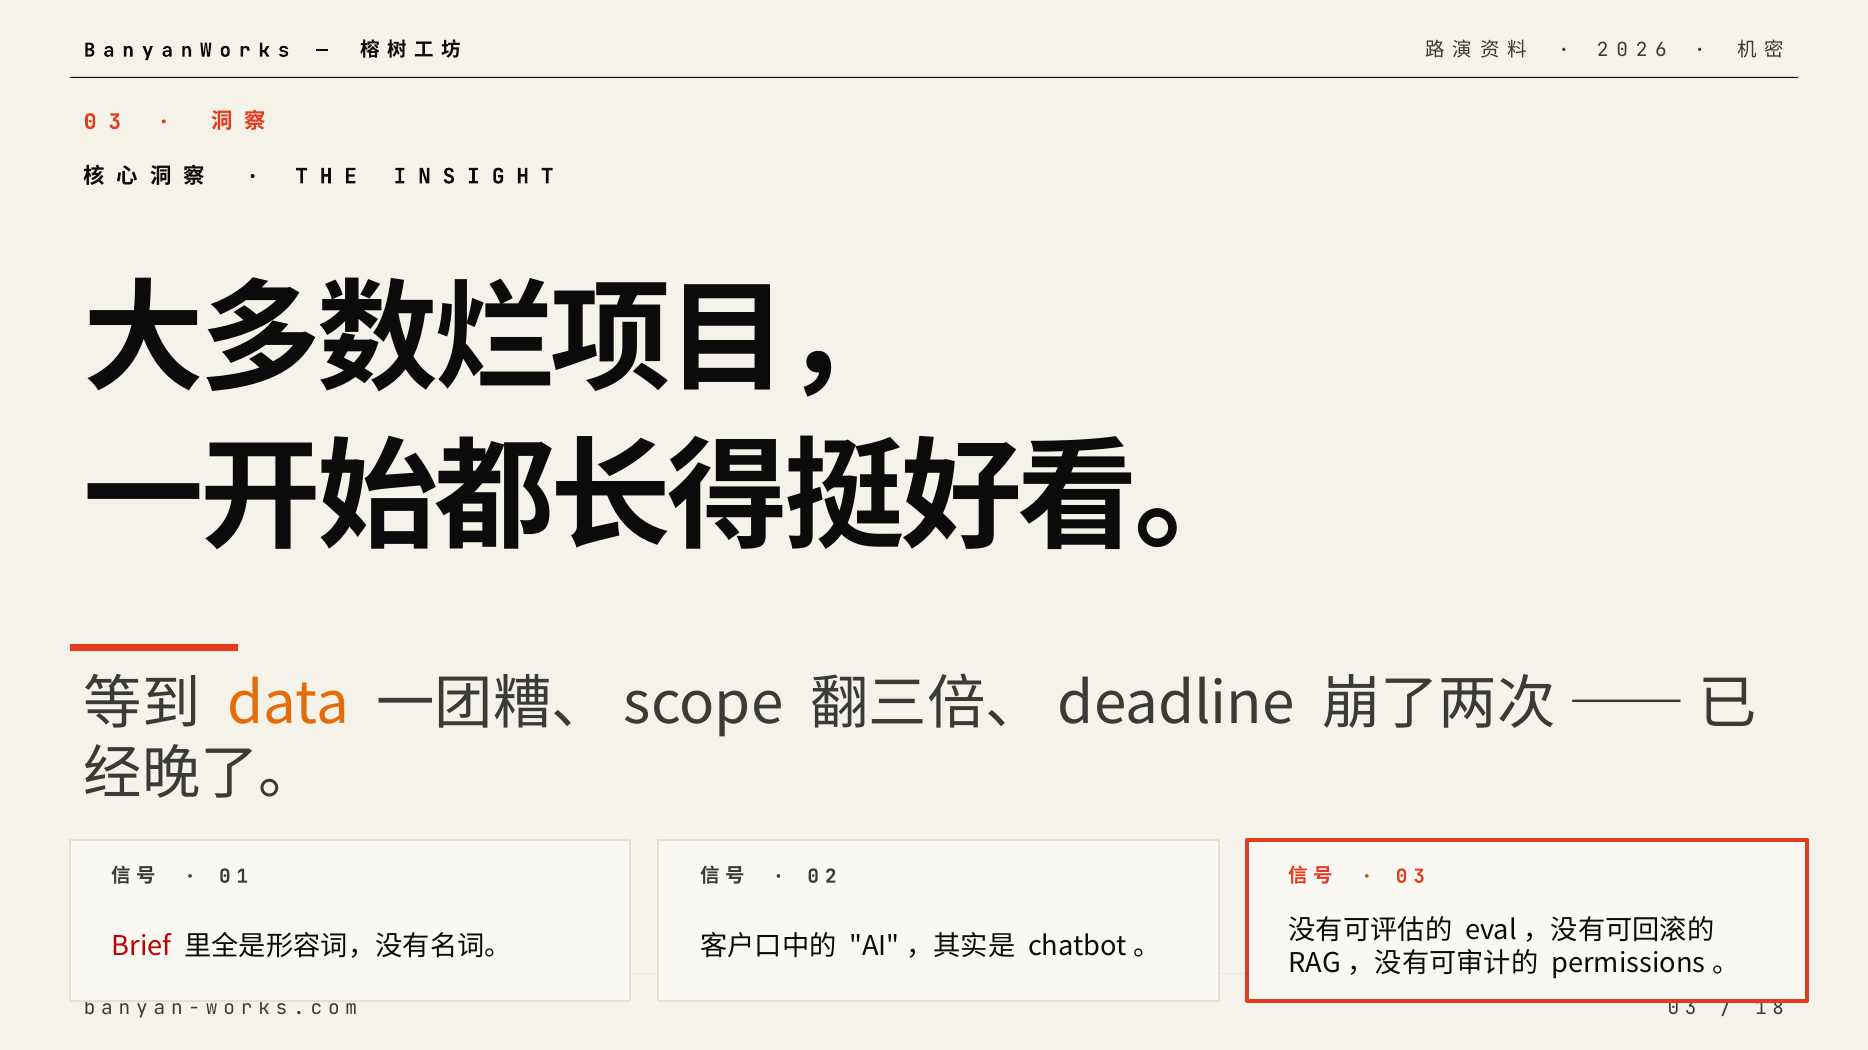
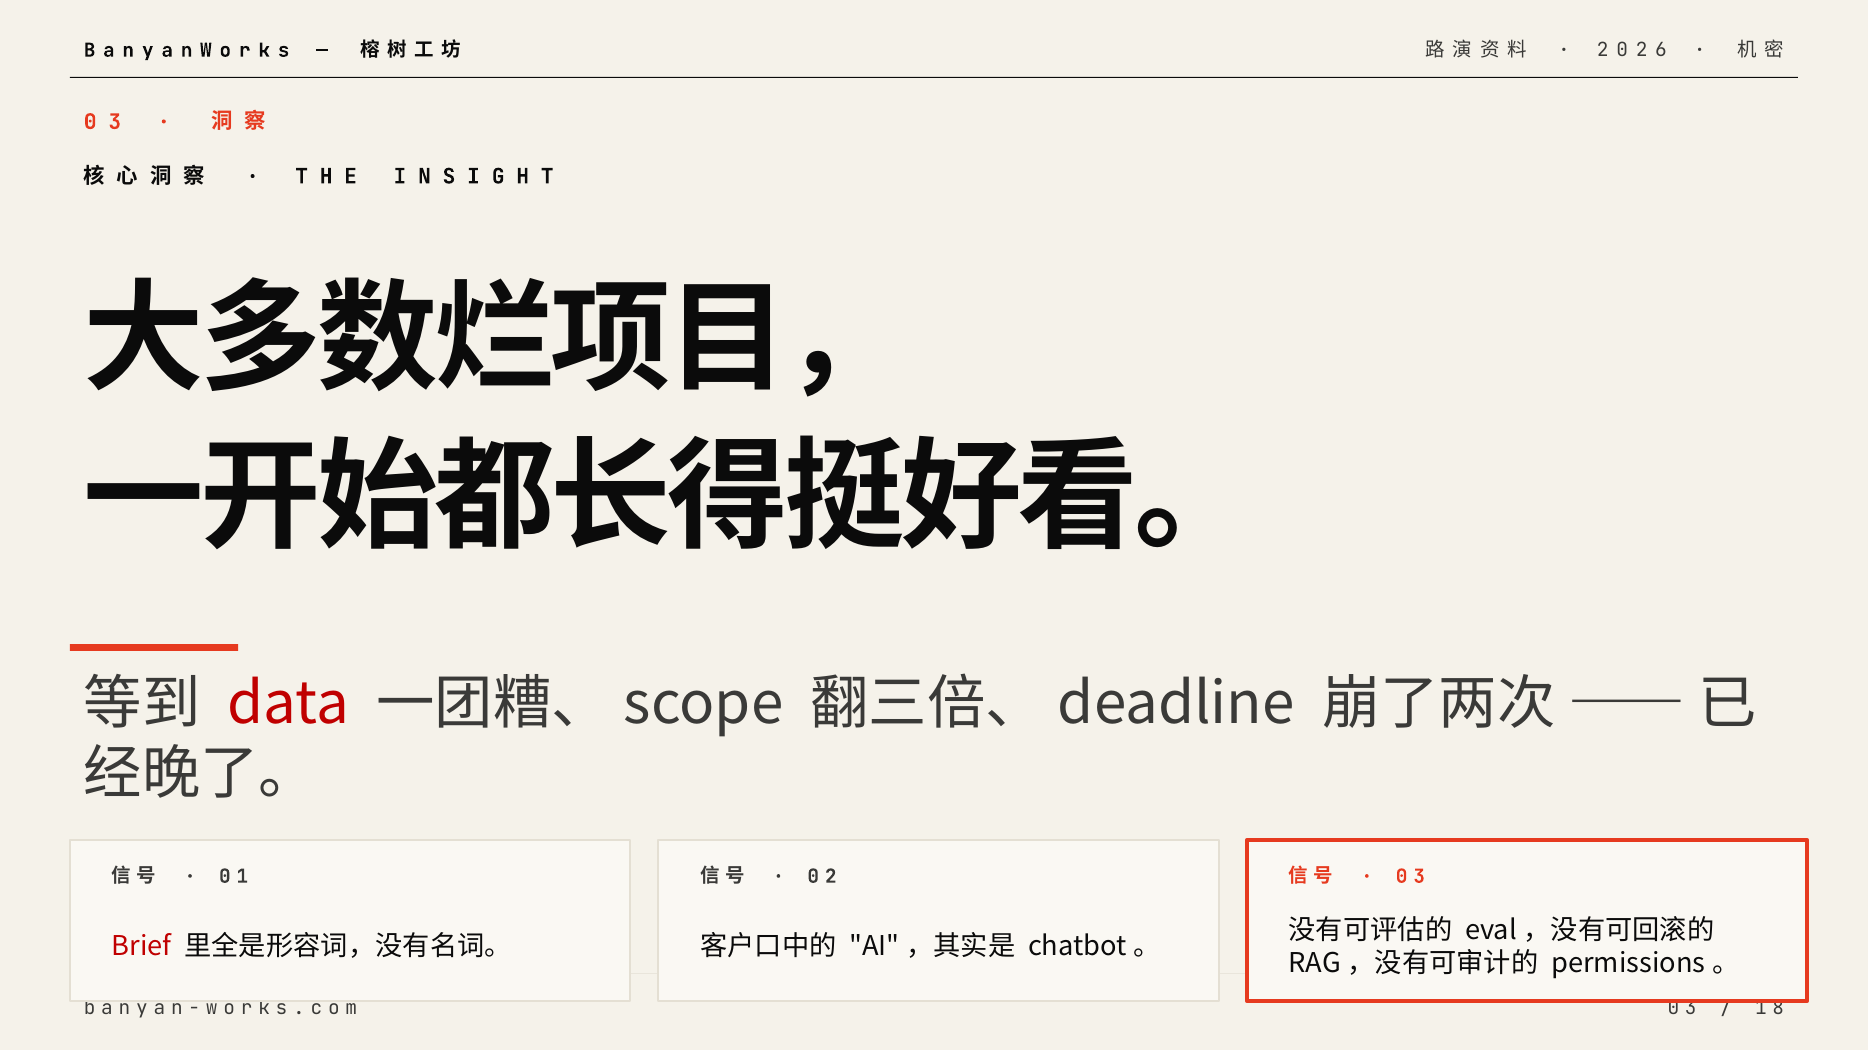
data colour: orange -> red (289, 705)
